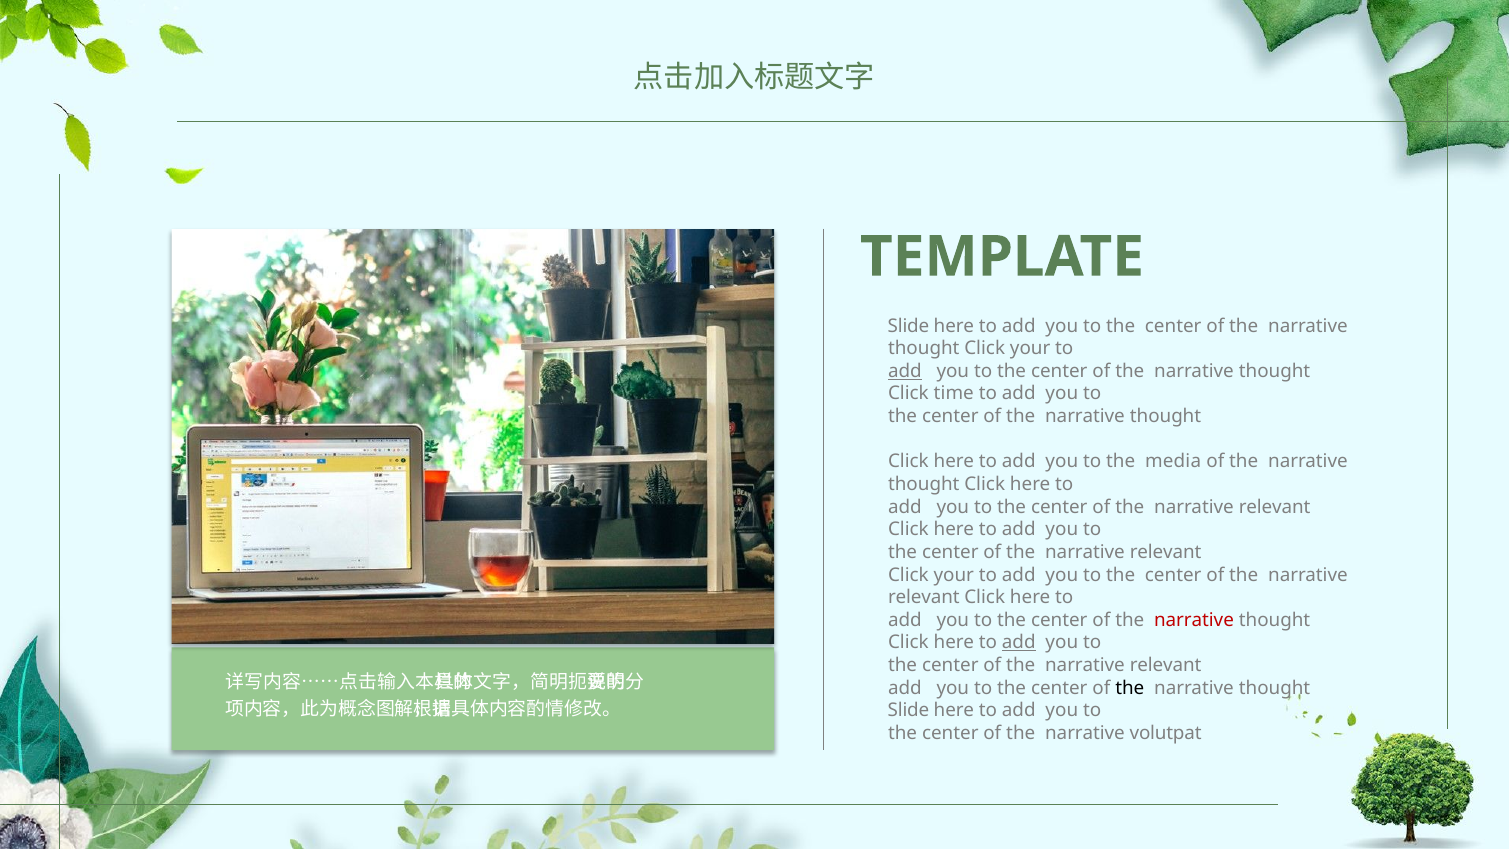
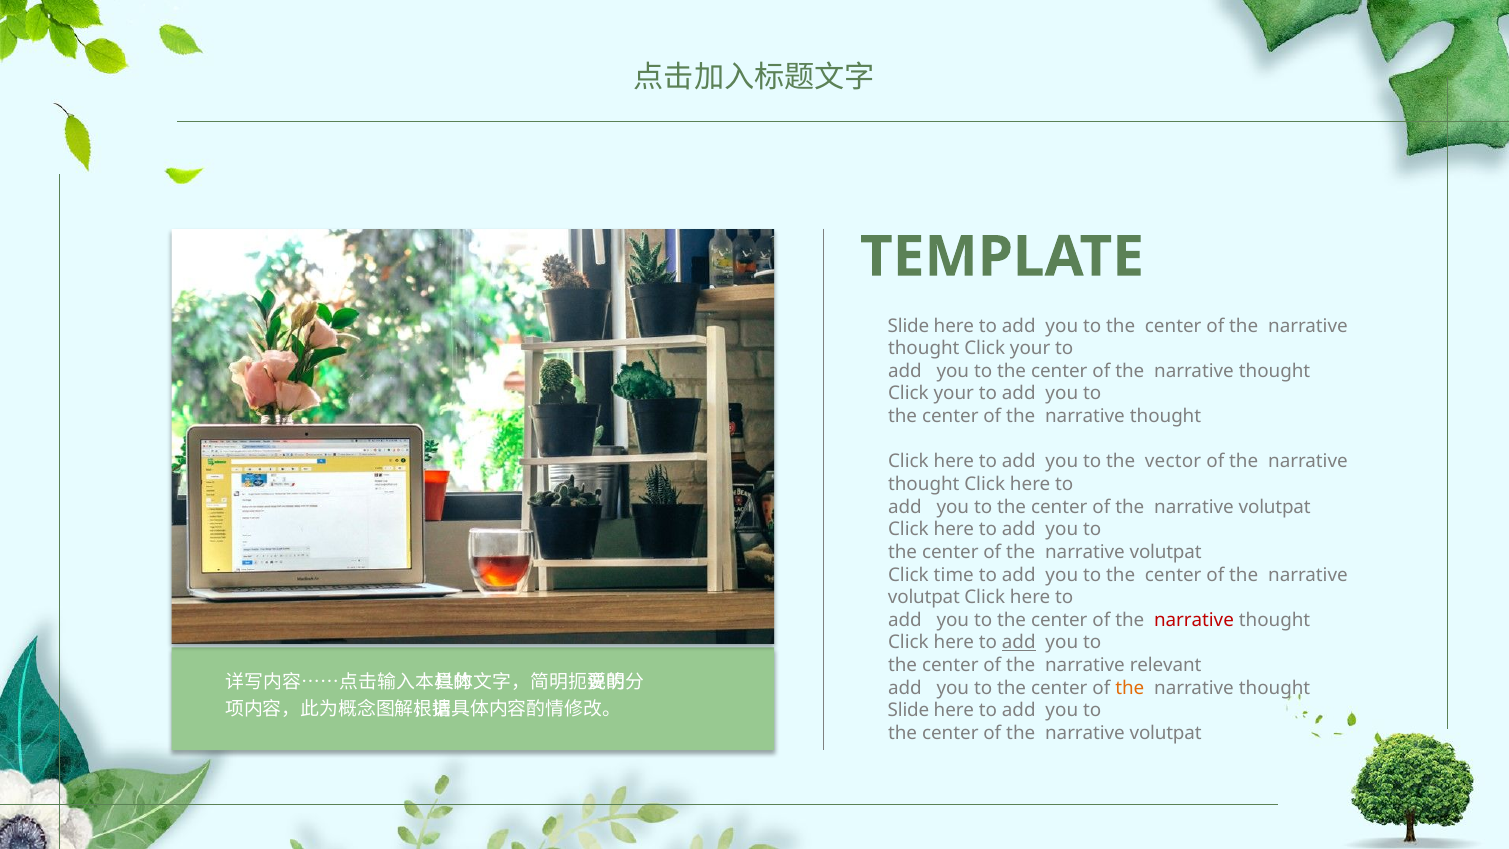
add underline: present -> none (905, 371)
time: time -> your (954, 394)
media: media -> vector (1173, 462)
relevant: relevant -> volutpat (1275, 507)
relevant: relevant -> volutpat (1166, 552)
your: your -> time (954, 575)
relevant: relevant -> volutpat (924, 598)
the colour: black -> orange (1130, 688)
